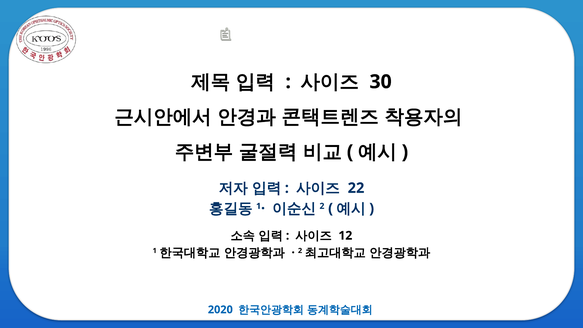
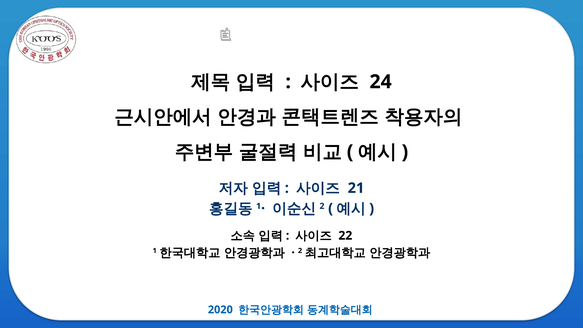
30: 30 -> 24 (381, 82)
22: 22 -> 21 (356, 188)
12: 12 -> 22 (345, 236)
